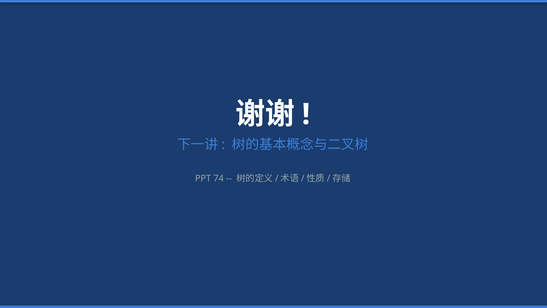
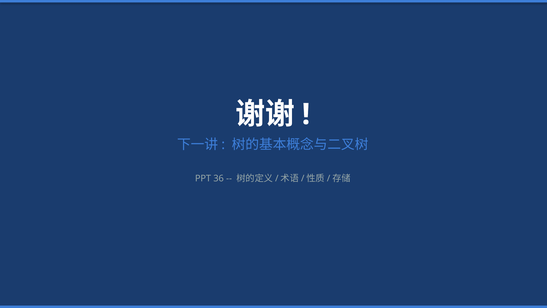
74: 74 -> 36 (219, 178)
